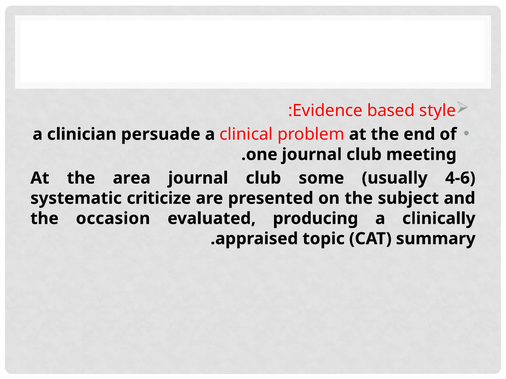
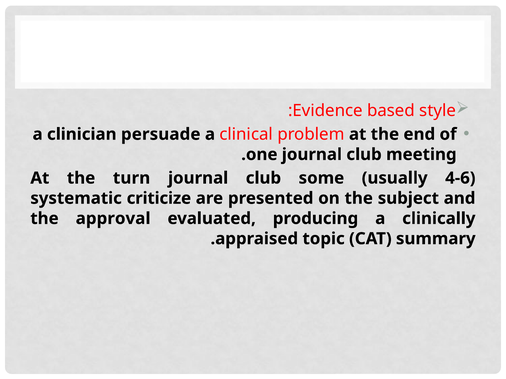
area: area -> turn (132, 178)
occasion: occasion -> approval (113, 219)
